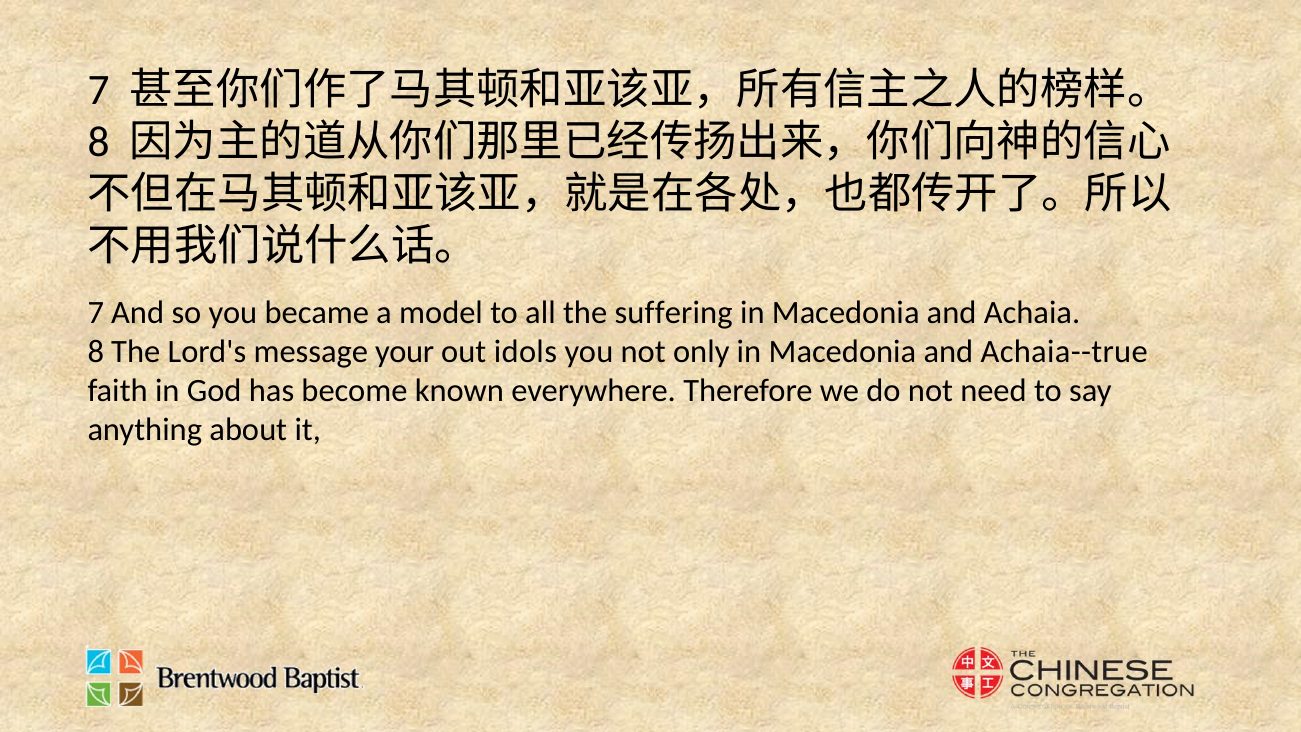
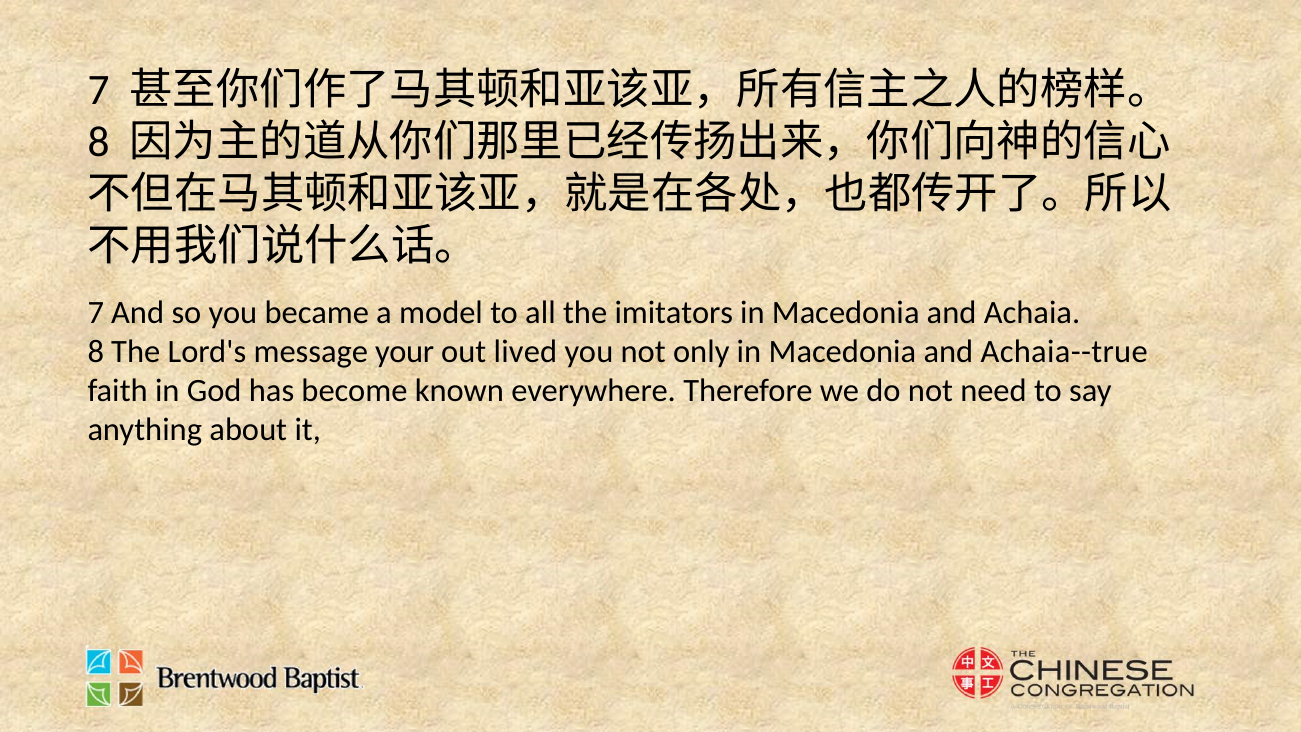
suffering: suffering -> imitators (674, 312)
idols: idols -> lived (525, 351)
